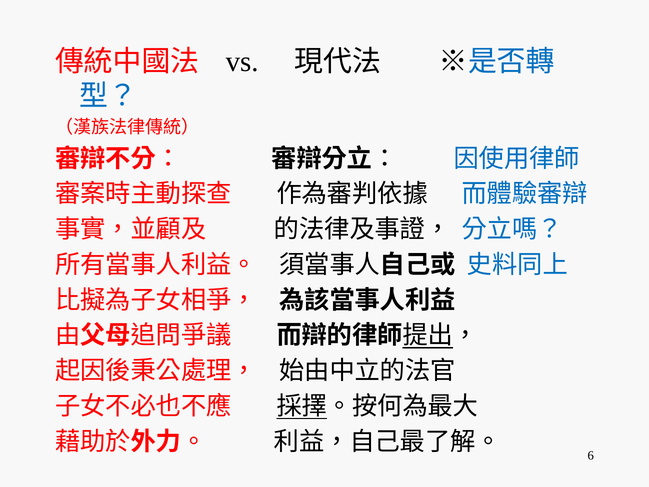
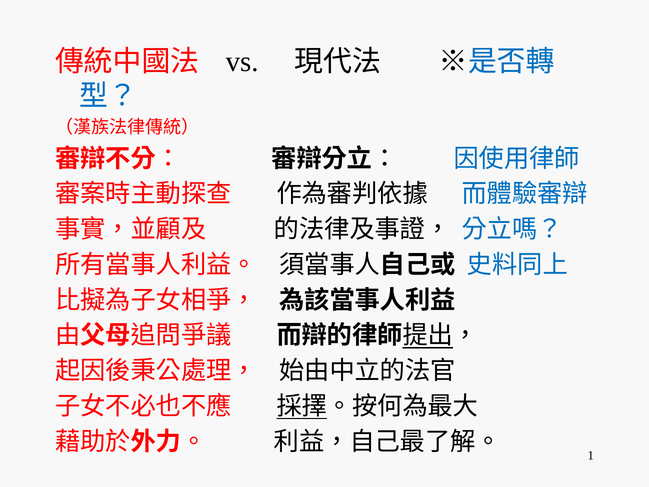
6: 6 -> 1 (591, 455)
